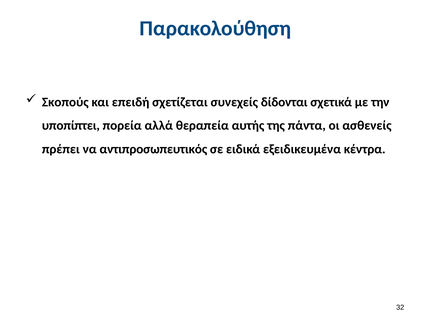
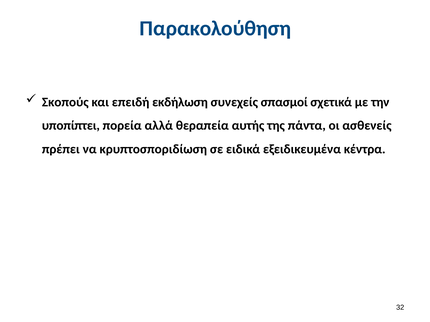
σχετίζεται: σχετίζεται -> εκδήλωση (180, 102)
δίδονται: δίδονται -> σπασμοί (284, 102)
αντιπροσωπευτικός: αντιπροσωπευτικός -> κρυπτοσποριδίωση (153, 149)
